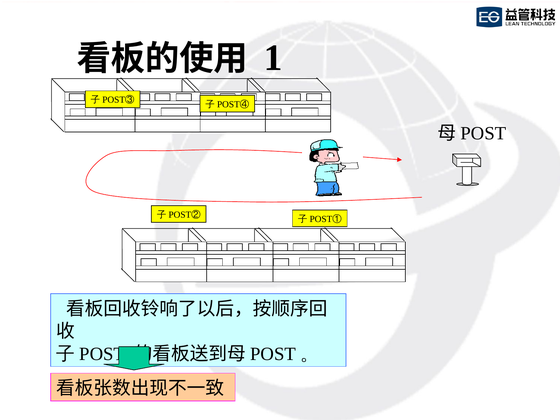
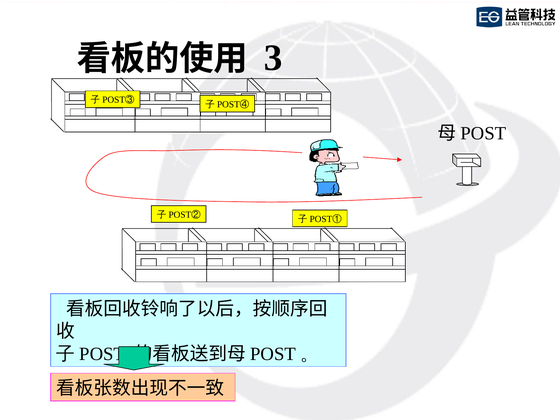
1: 1 -> 3 (273, 58)
